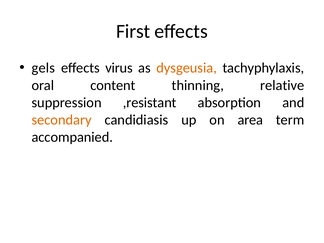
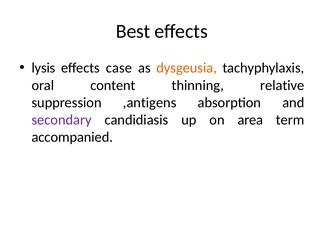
First: First -> Best (133, 31)
gels: gels -> lysis (43, 68)
virus: virus -> case (119, 68)
,resistant: ,resistant -> ,antigens (150, 103)
secondary colour: orange -> purple (62, 120)
